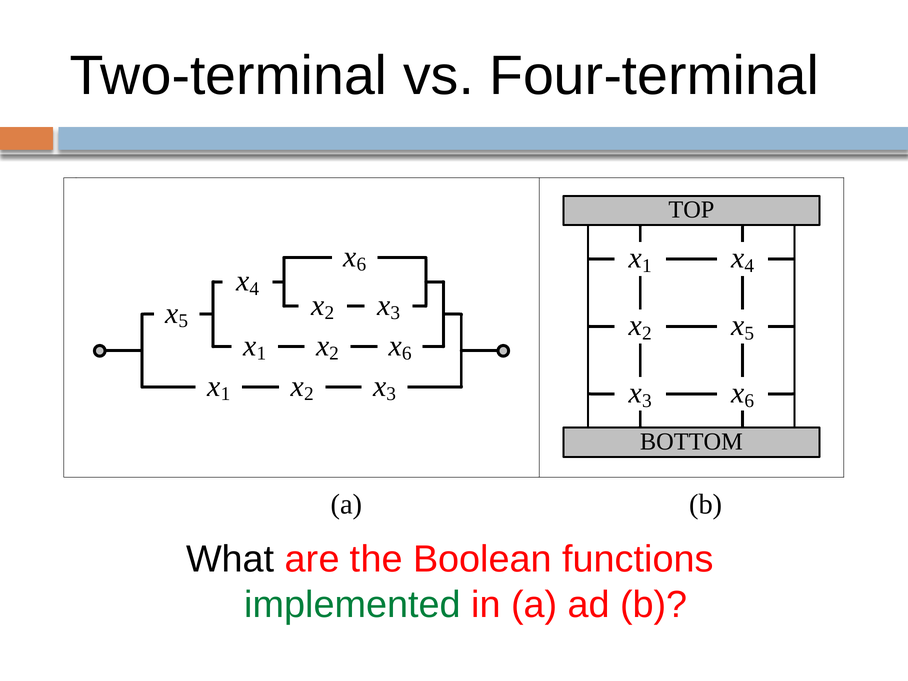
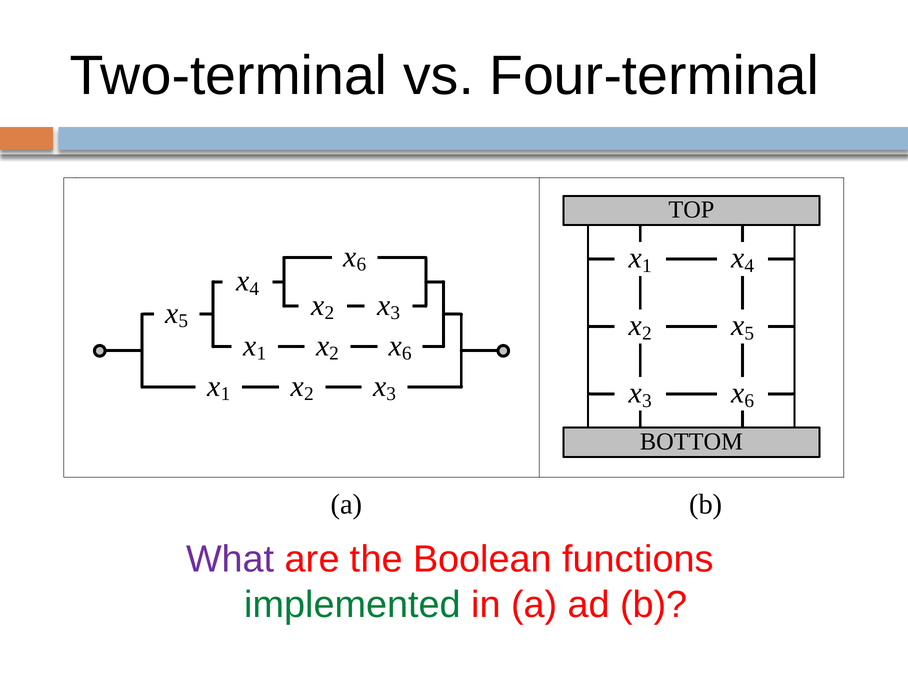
What colour: black -> purple (230, 559)
